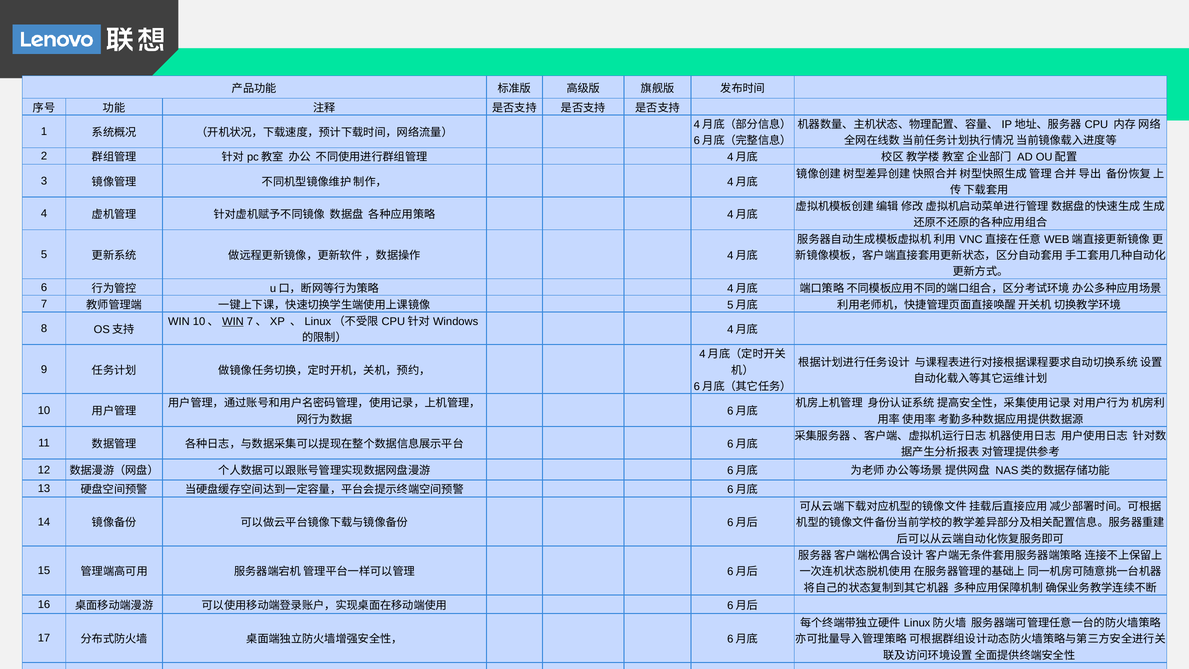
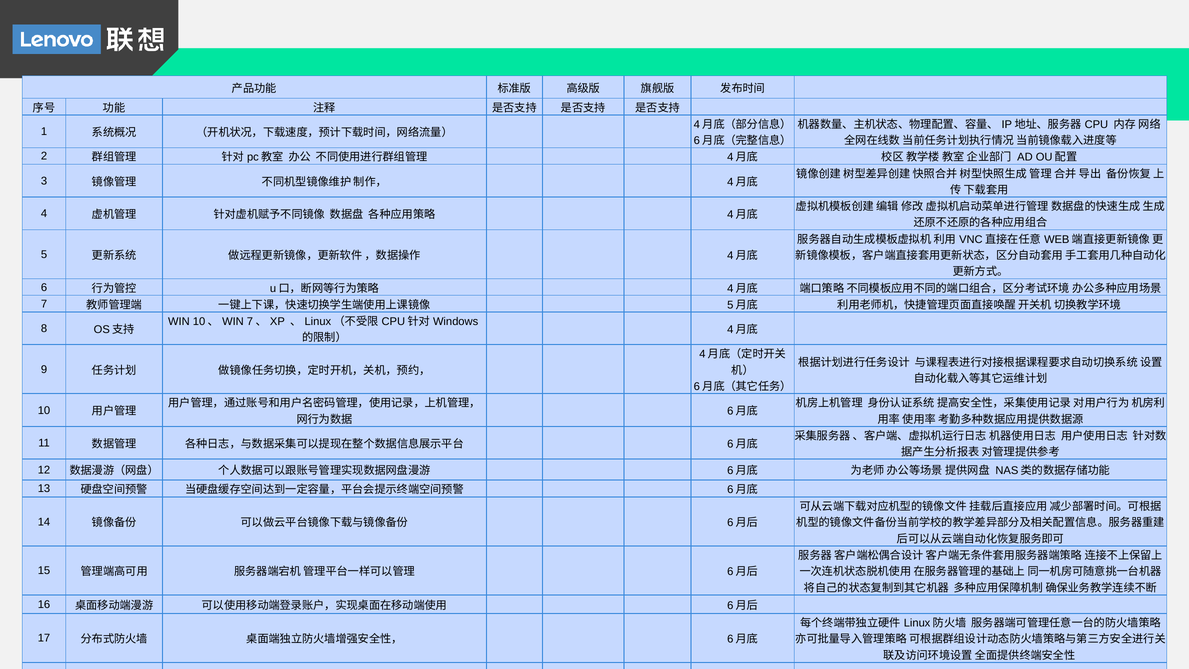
WIN underline: present -> none (233, 321)
